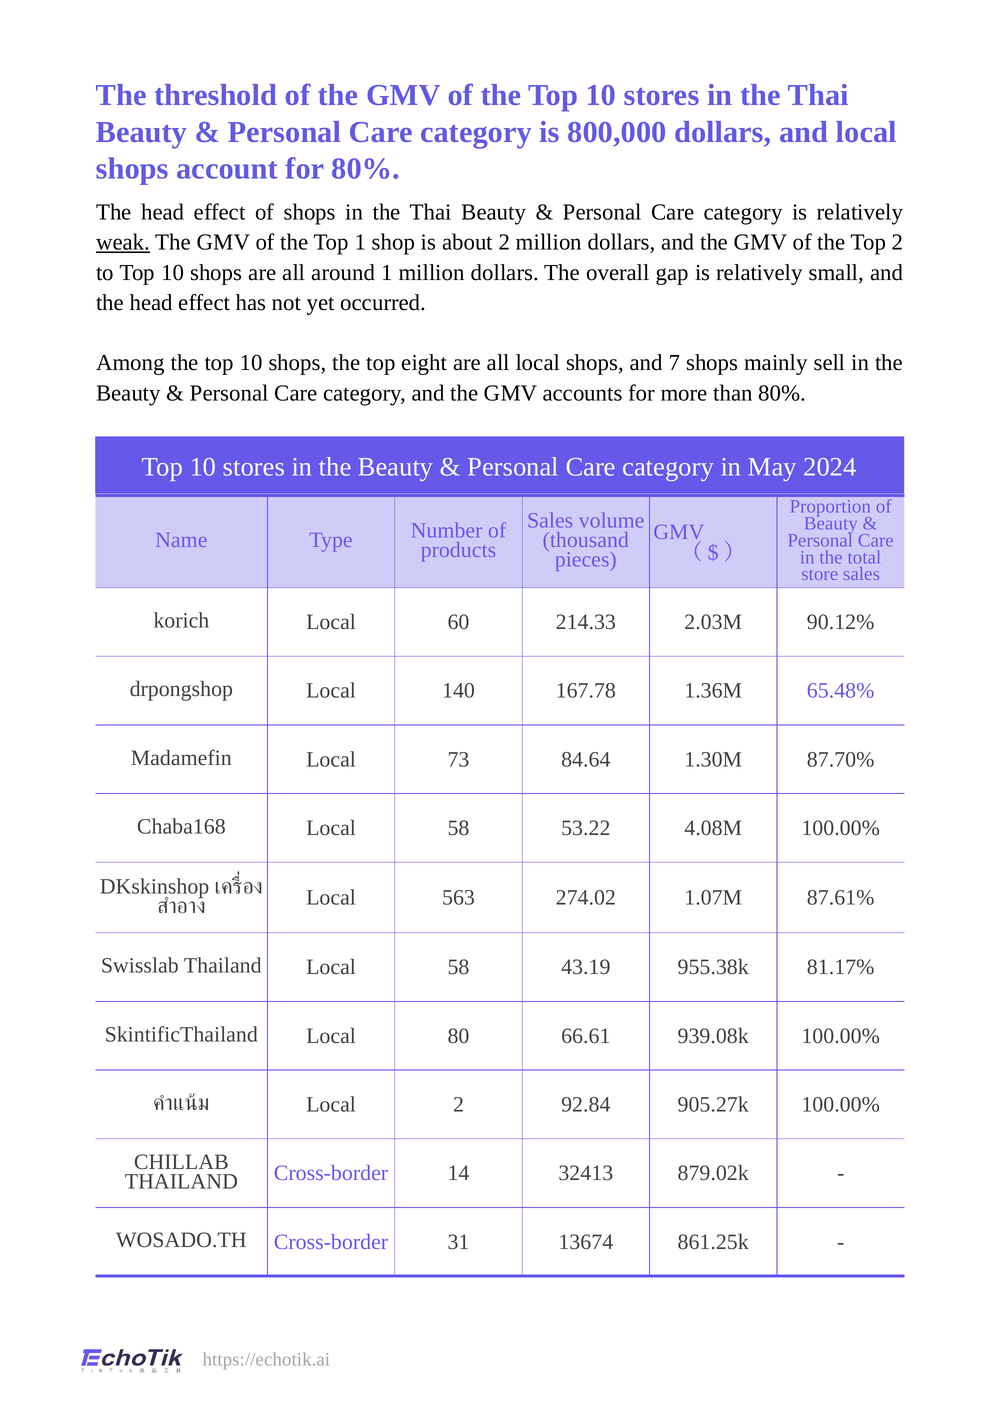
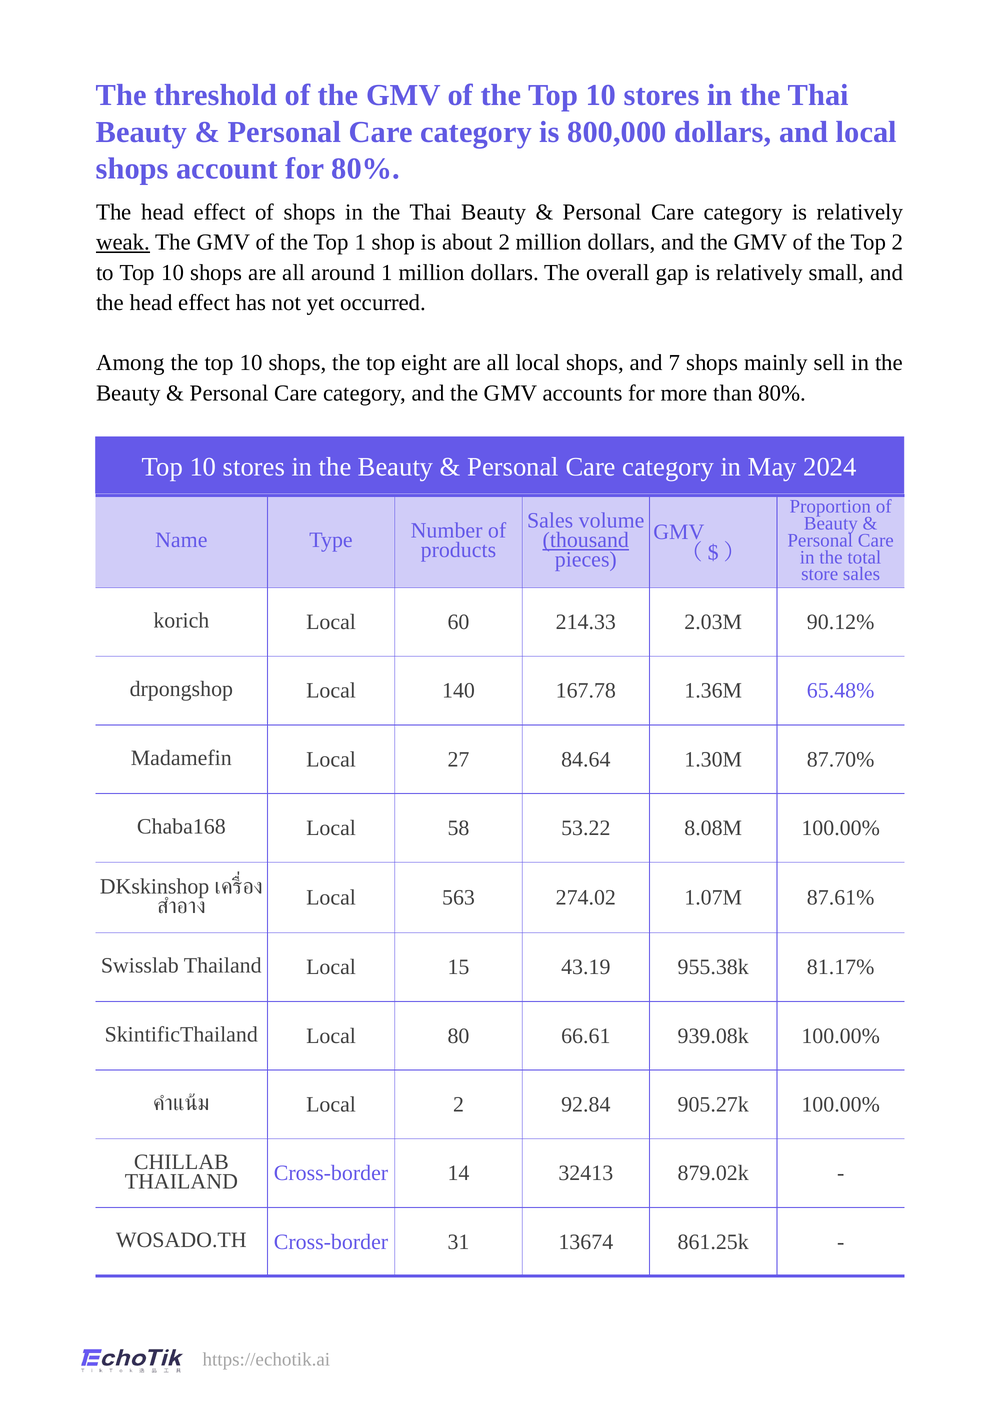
thousand underline: none -> present (586, 540)
73: 73 -> 27 (458, 760)
4.08M: 4.08M -> 8.08M (713, 828)
Thailand Local 58: 58 -> 15 (458, 967)
